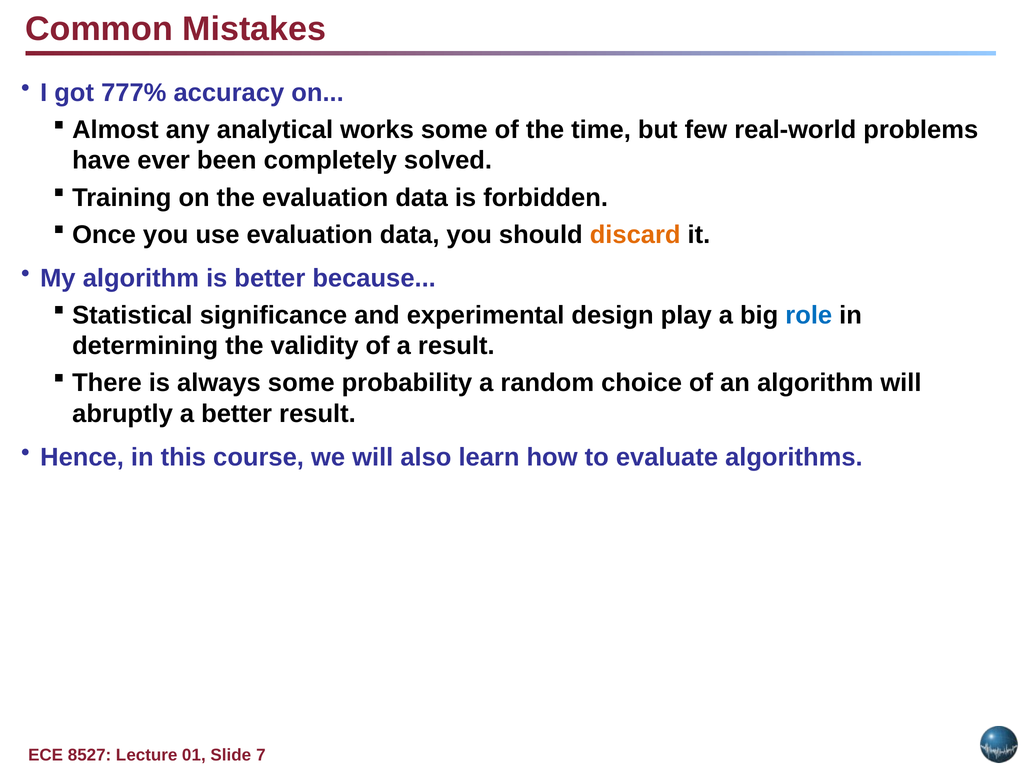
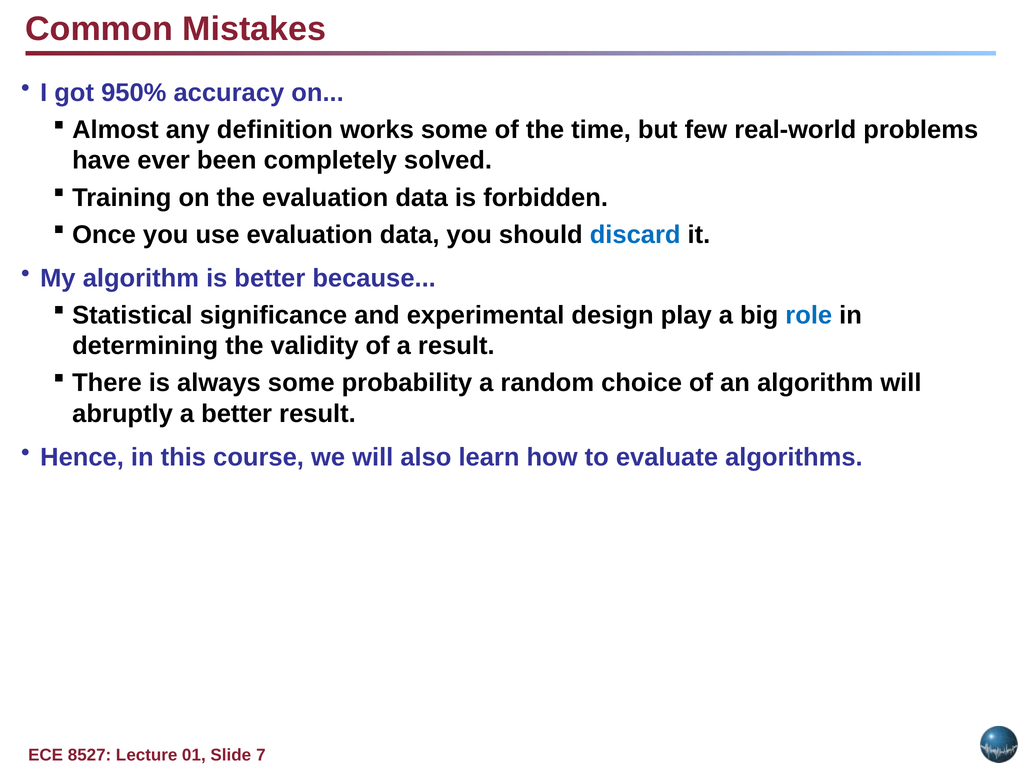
777%: 777% -> 950% (134, 93)
analytical: analytical -> definition (275, 130)
discard colour: orange -> blue (635, 235)
